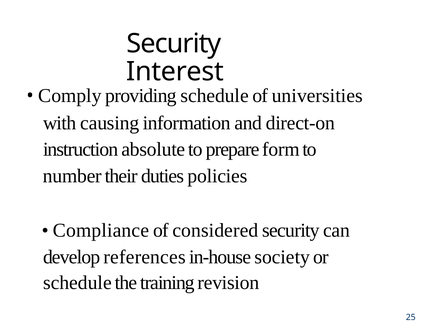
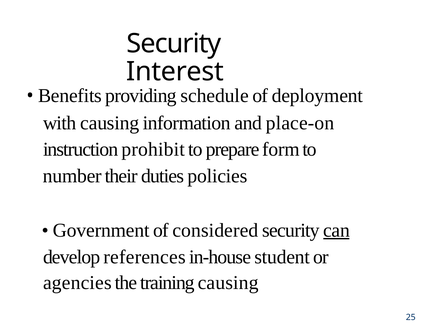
Comply: Comply -> Benefits (70, 96)
universities: universities -> deployment (317, 96)
direct-on: direct-on -> place-on (300, 123)
absolute: absolute -> prohibit (153, 149)
Compliance: Compliance -> Government (101, 230)
can underline: none -> present (336, 230)
society: society -> student (282, 257)
schedule: schedule -> agencies (77, 282)
training revision: revision -> causing (228, 282)
